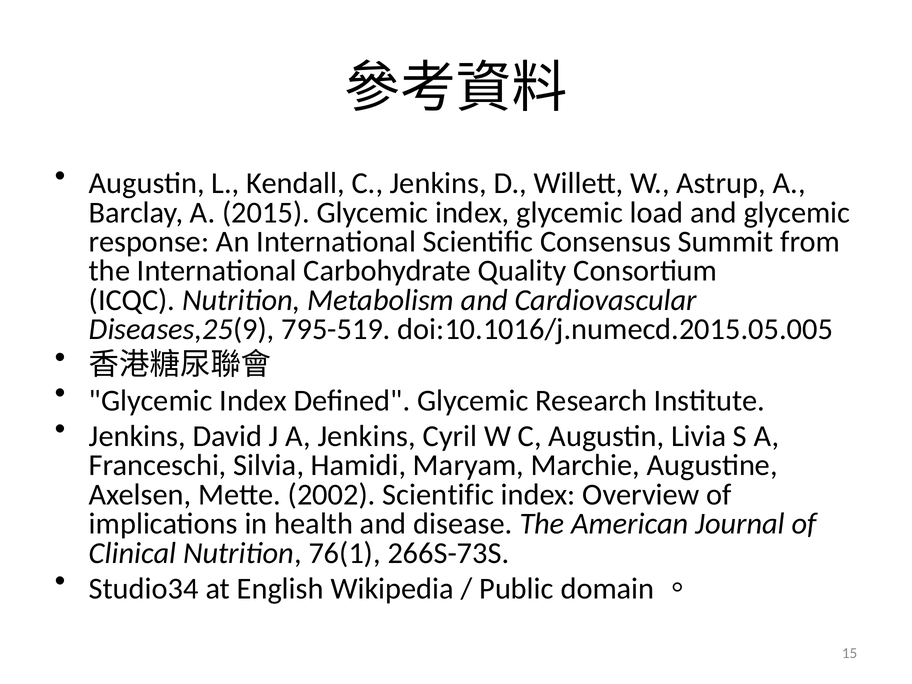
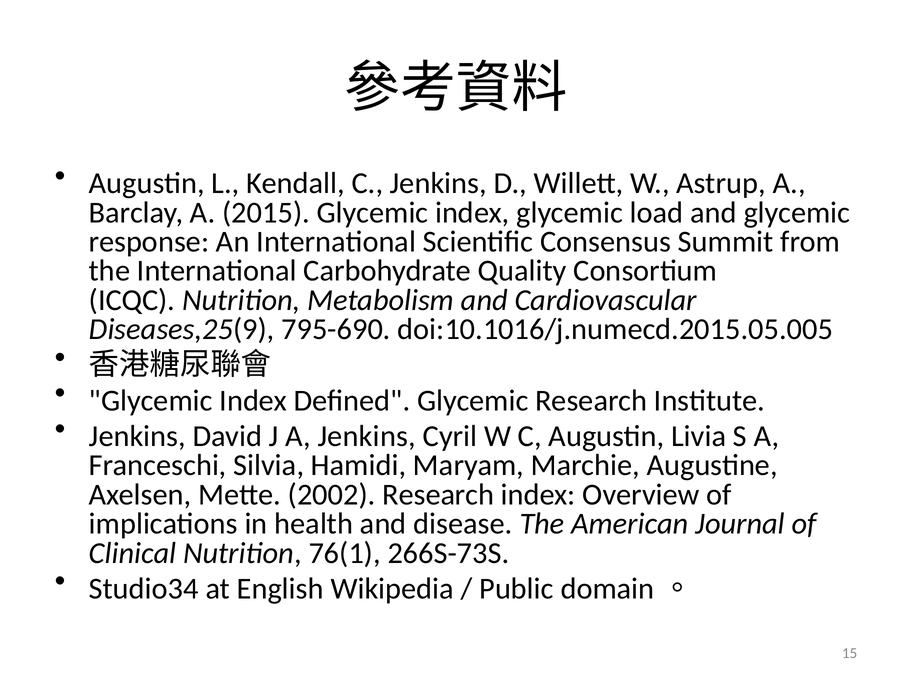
795-519: 795-519 -> 795-690 (336, 329)
2002 Scientific: Scientific -> Research (438, 495)
